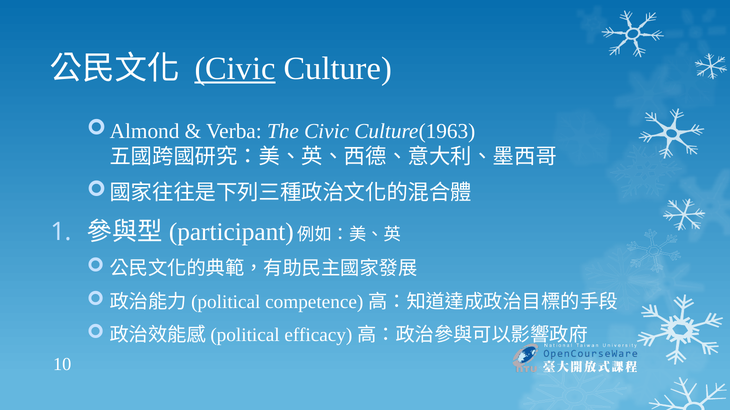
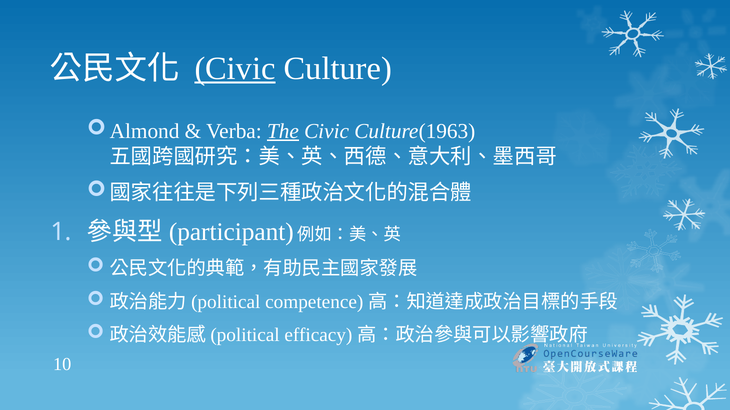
The underline: none -> present (283, 131)
